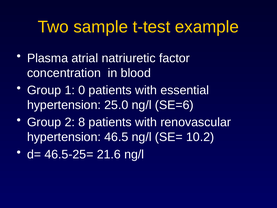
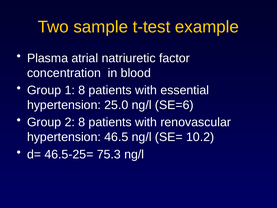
1 0: 0 -> 8 (82, 90)
21.6: 21.6 -> 75.3 (109, 154)
